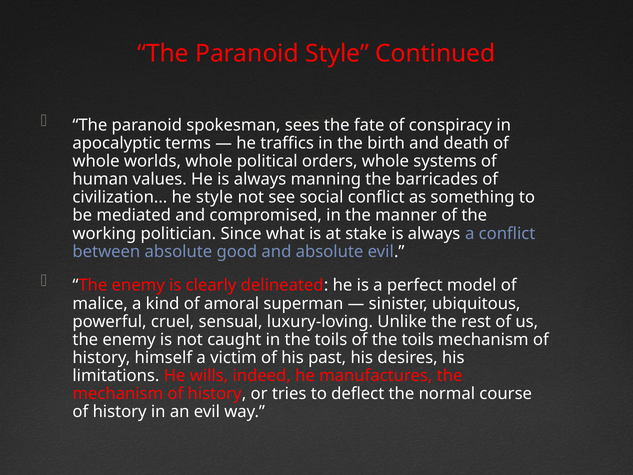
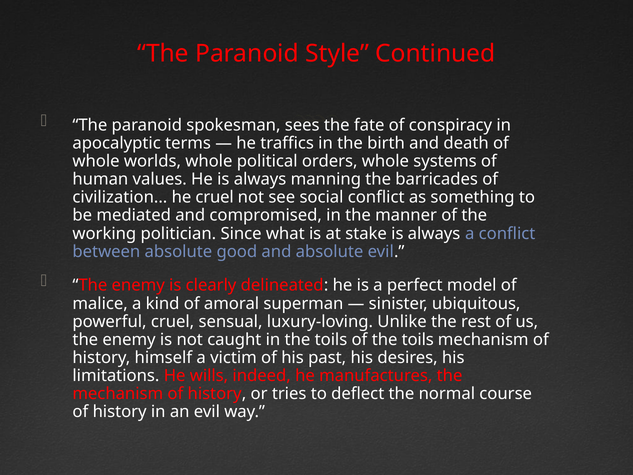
he style: style -> cruel (215, 197)
